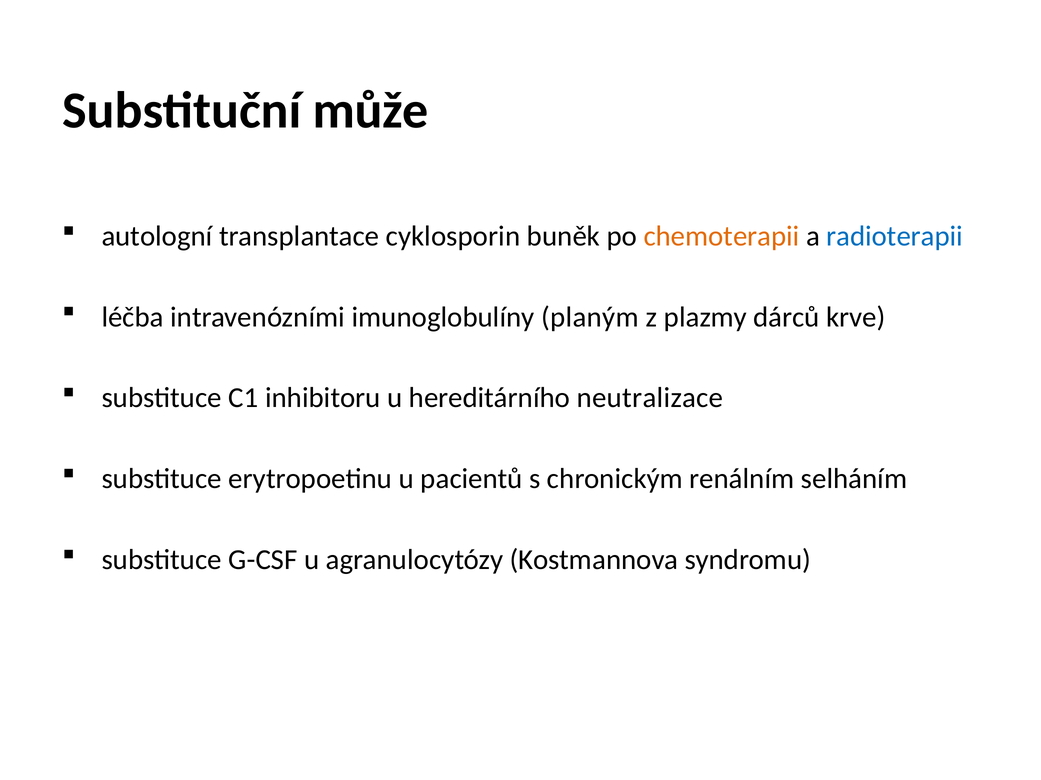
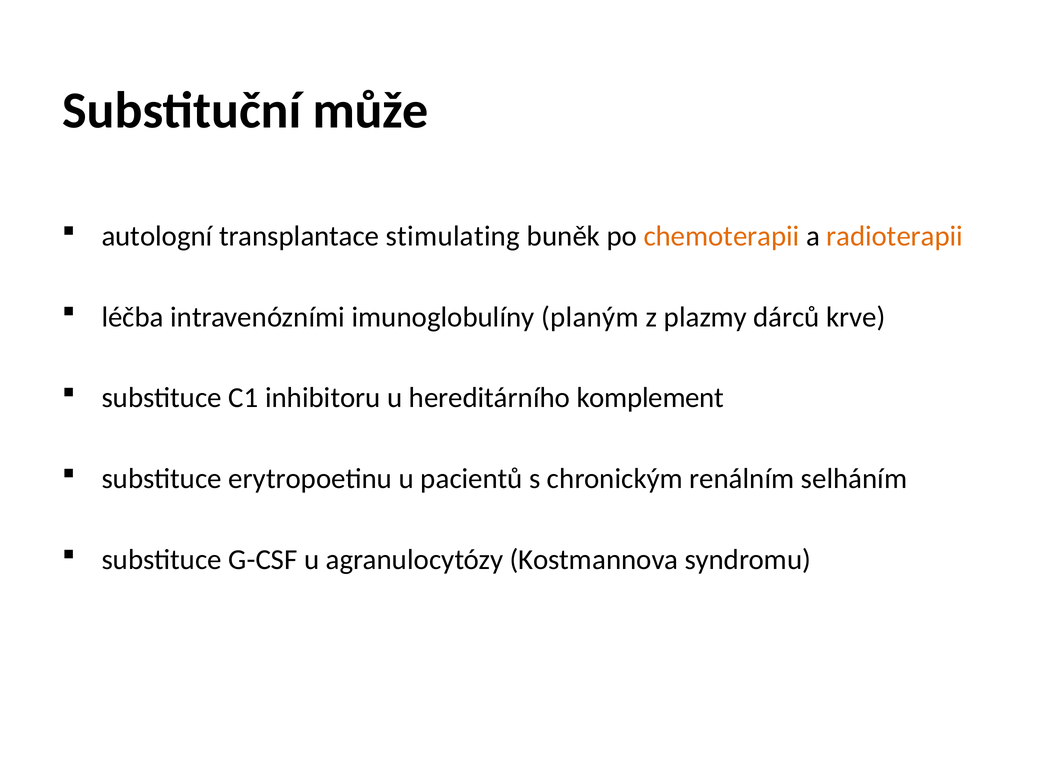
cyklosporin: cyklosporin -> stimulating (453, 236)
radioterapii colour: blue -> orange (895, 236)
neutralizace: neutralizace -> komplement (650, 398)
